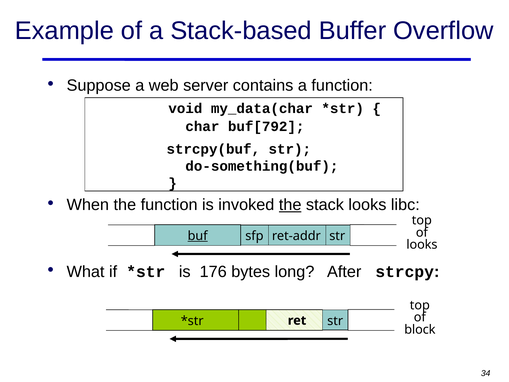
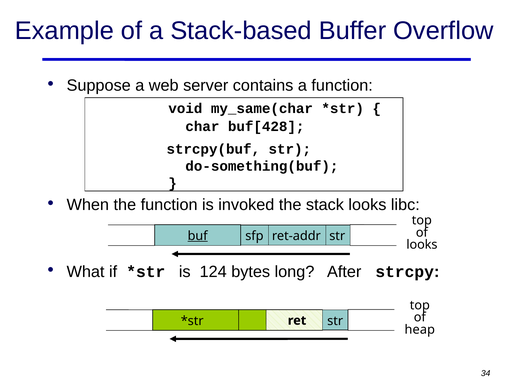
my_data(char: my_data(char -> my_same(char (262, 109)
buf[792: buf[792 -> buf[428 (266, 127)
the underline: present -> none (290, 205)
176: 176 -> 124 (213, 272)
block: block -> heap (420, 329)
